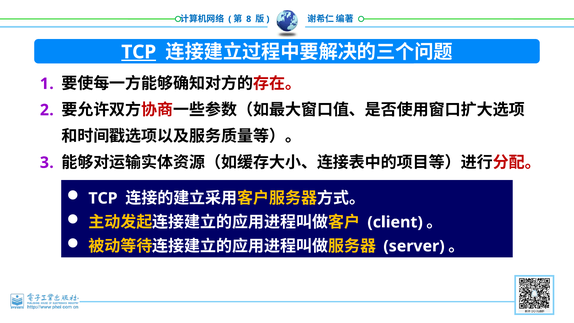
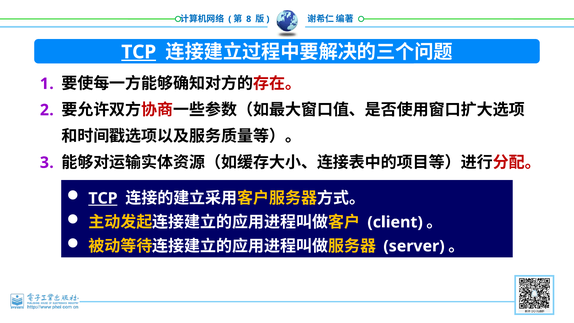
TCP underline: none -> present (103, 198)
